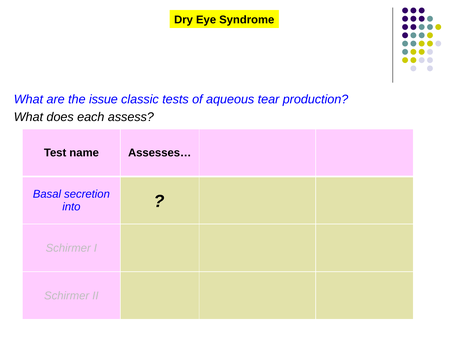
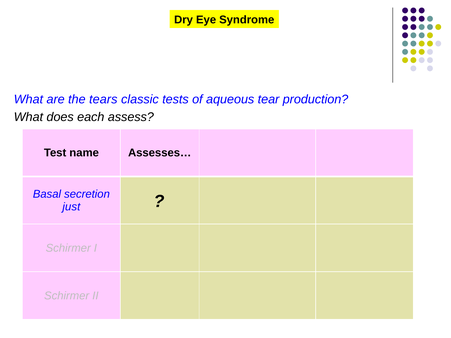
issue: issue -> tears (103, 100)
into: into -> just (71, 207)
